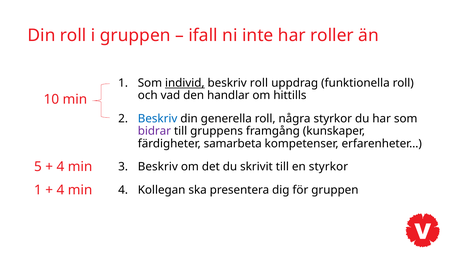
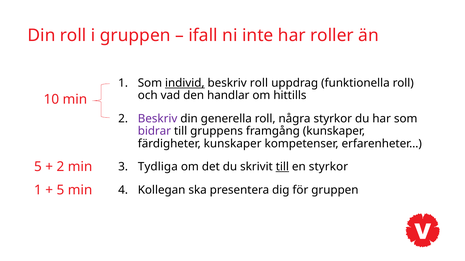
Beskriv colour: blue -> purple (158, 119)
färdigheter samarbeta: samarbeta -> kunskaper (233, 144)
4: 4 -> 2 (60, 167)
Beskriv: Beskriv -> Tydliga (158, 167)
till underline: none -> present (282, 167)
4: 4 -> 5 (60, 191)
